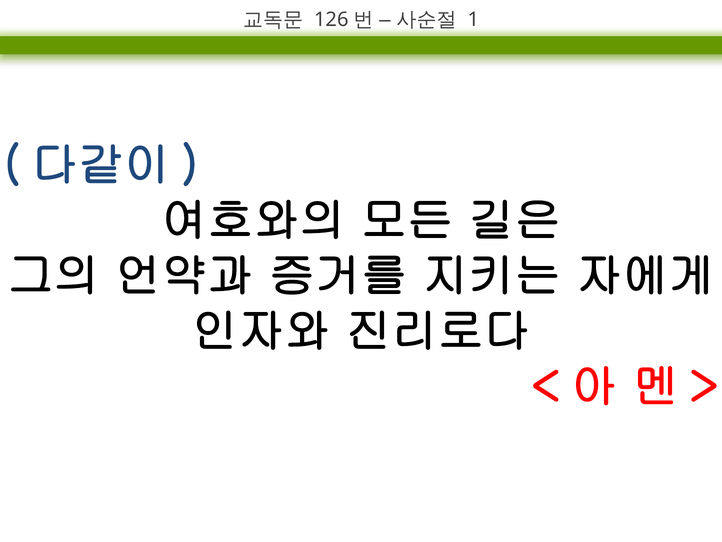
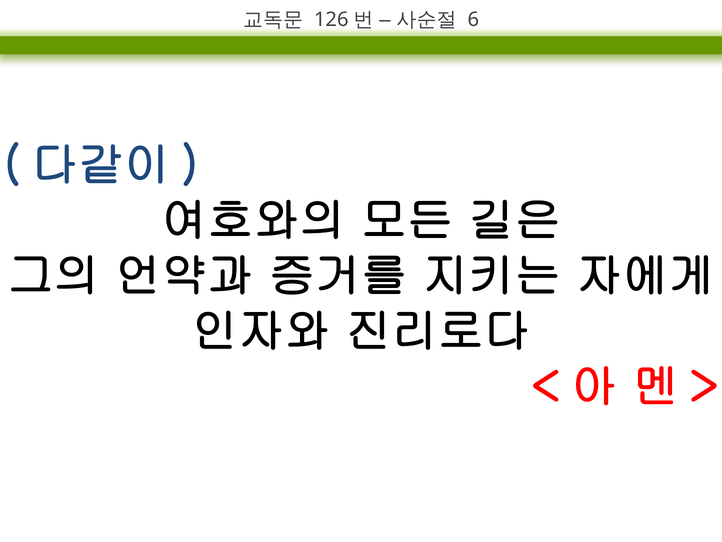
1: 1 -> 6 (473, 19)
